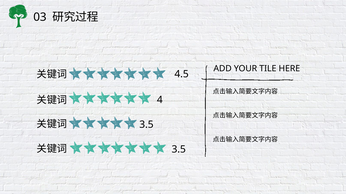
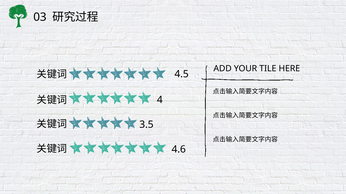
3.5: 3.5 -> 4.6 (179, 150)
